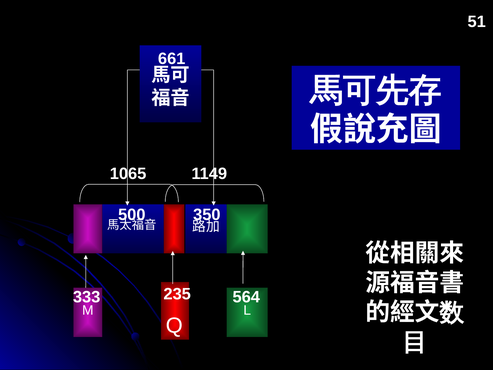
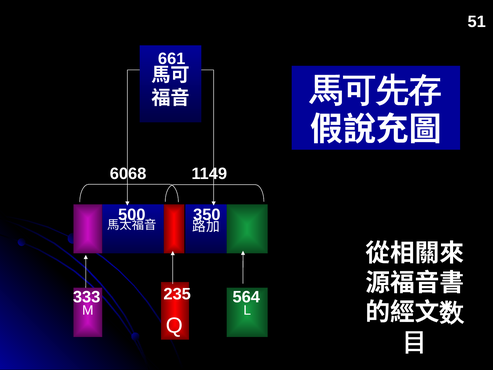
1065: 1065 -> 6068 (128, 174)
